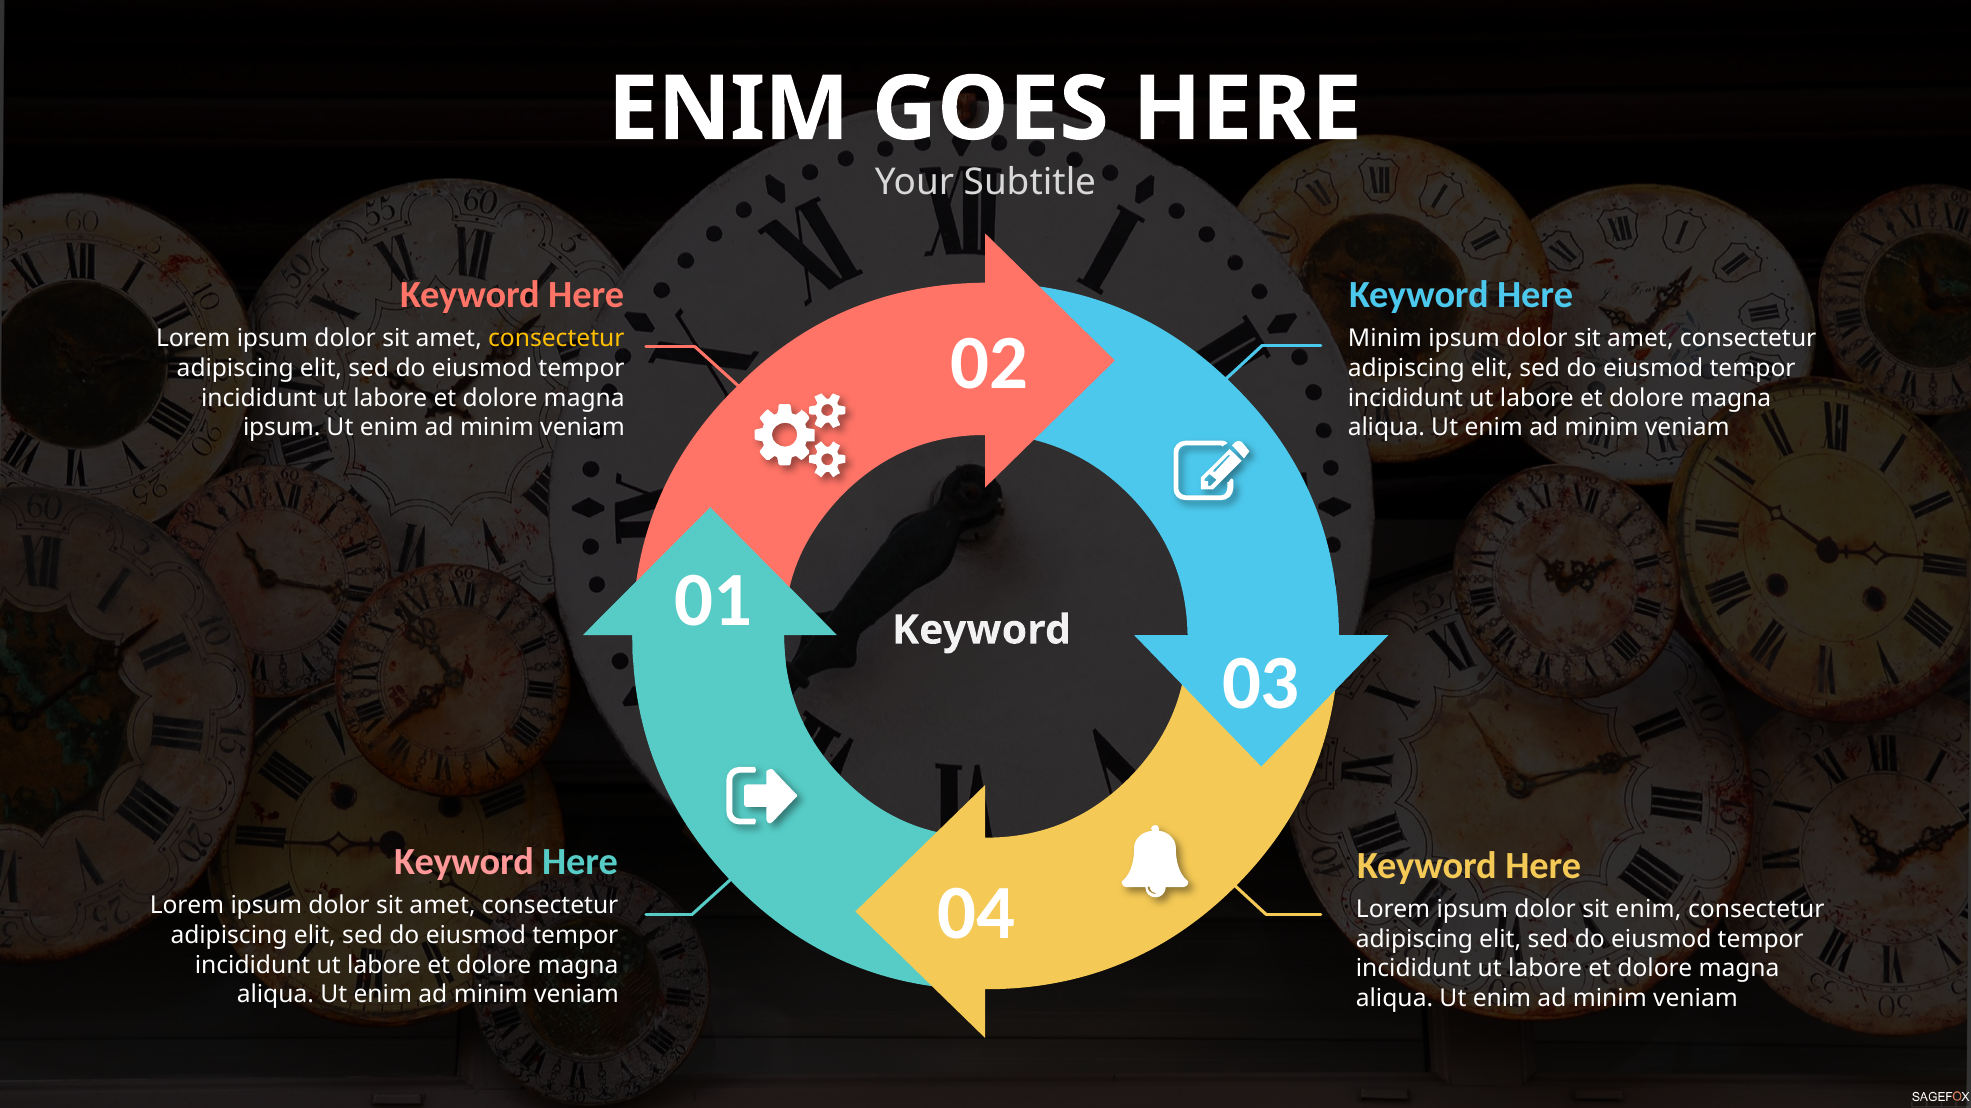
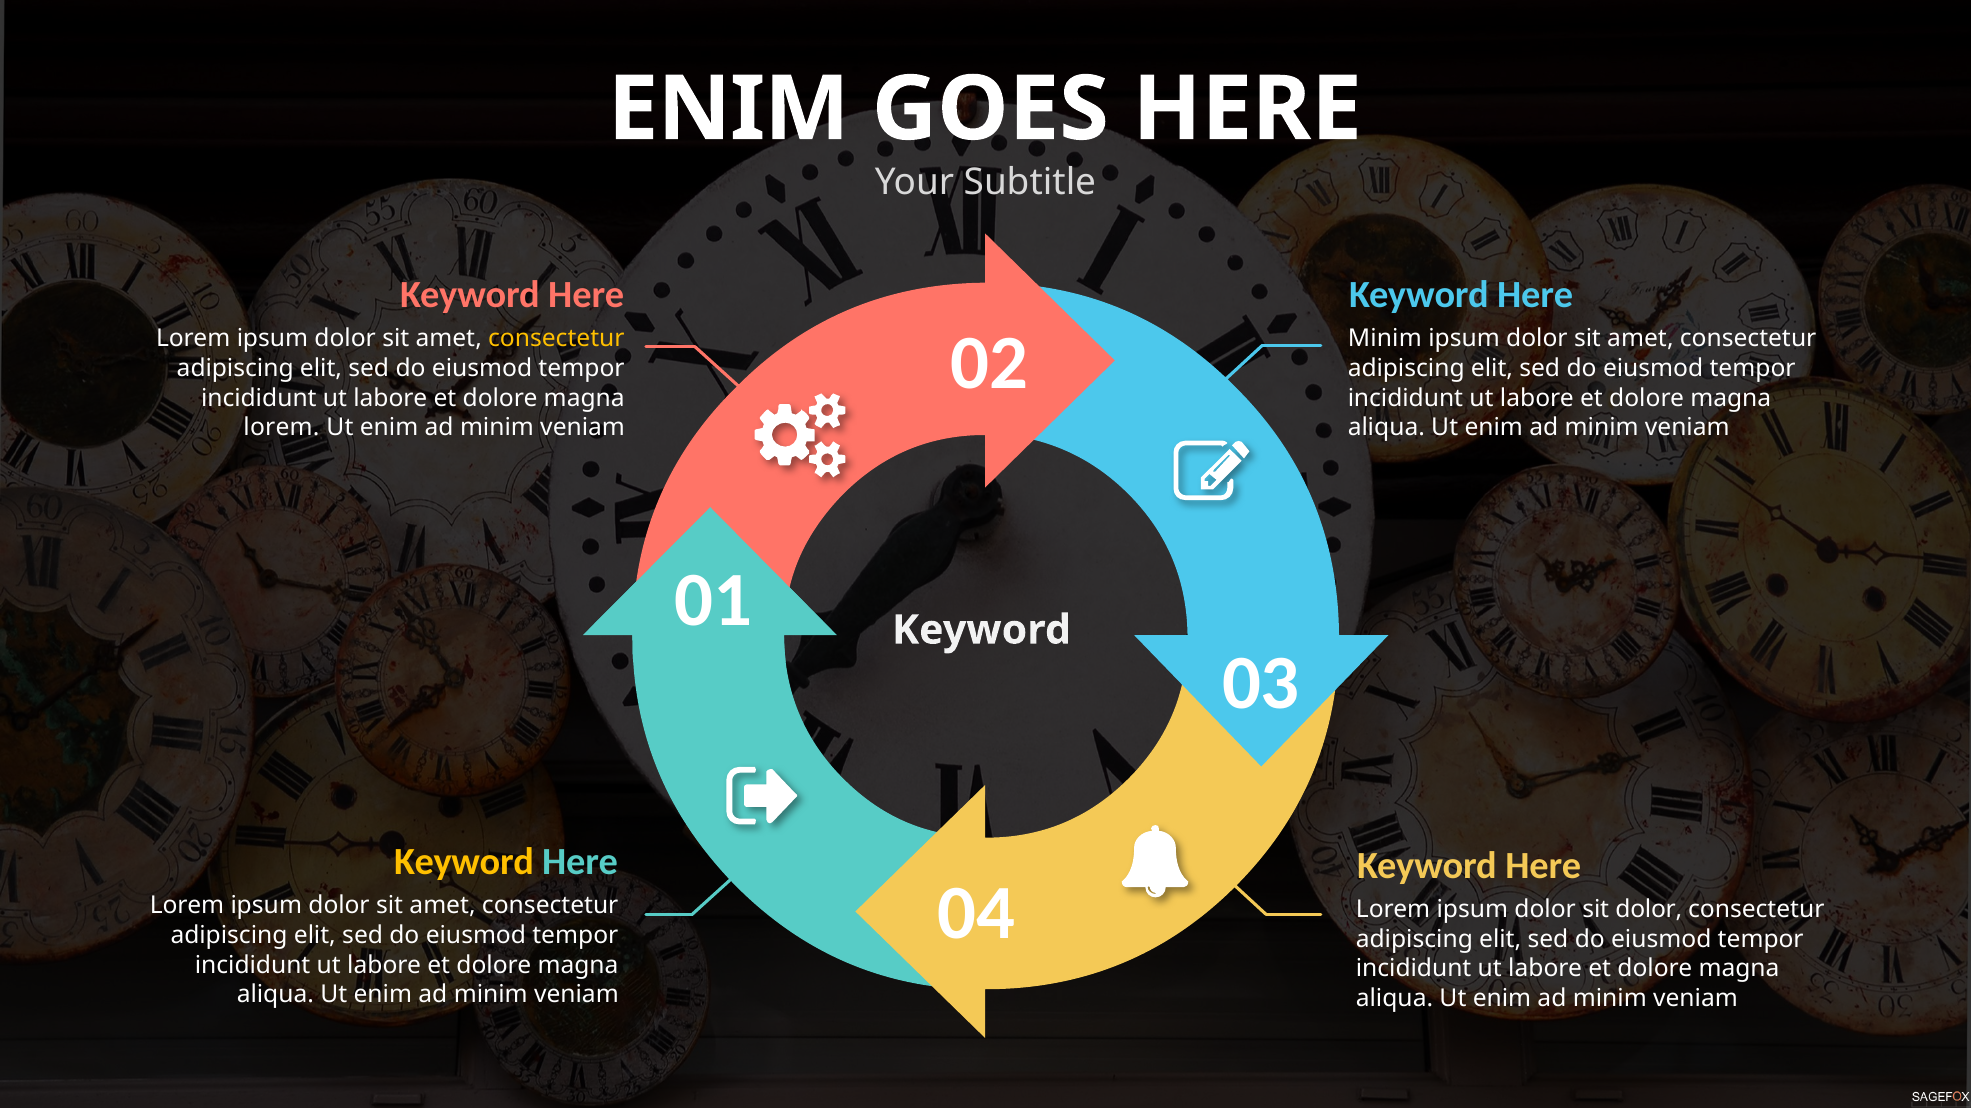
ipsum: ipsum -> lorem (282, 428)
Keyword colour: pink -> yellow (464, 862)
sit enim: enim -> dolor (1649, 910)
